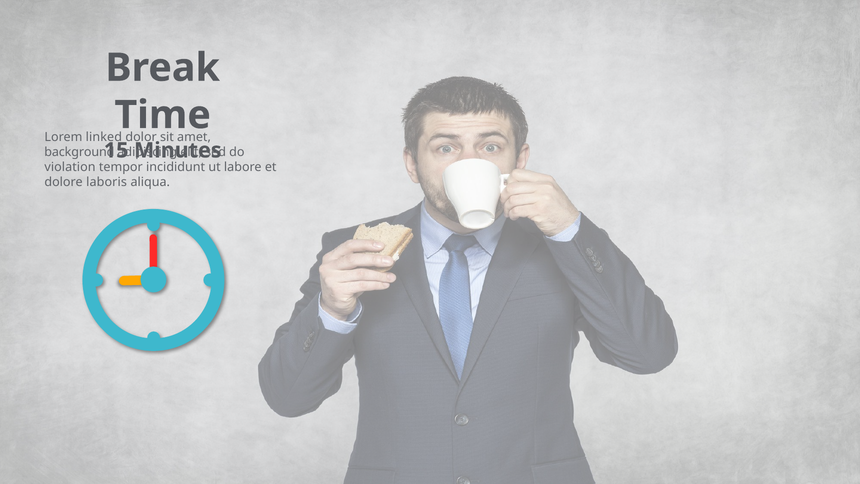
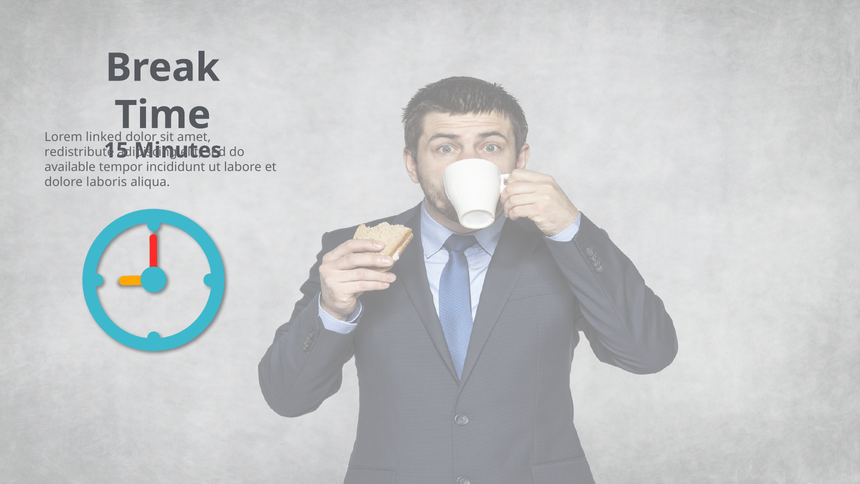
background: background -> redistribute (79, 152)
violation: violation -> available (70, 167)
